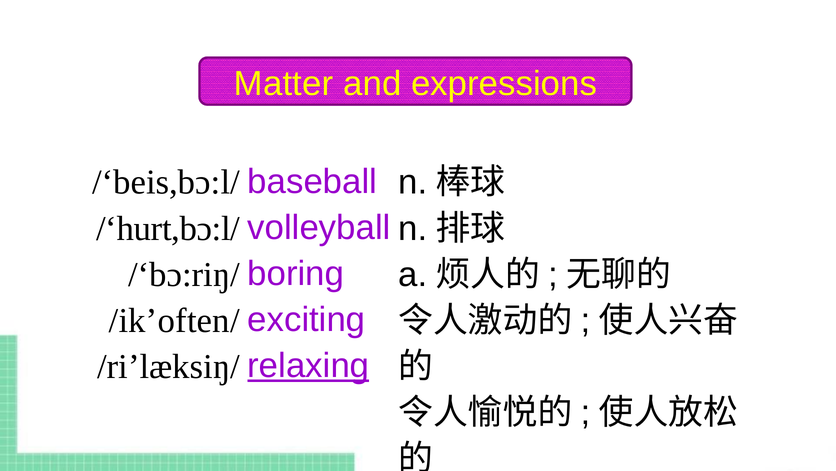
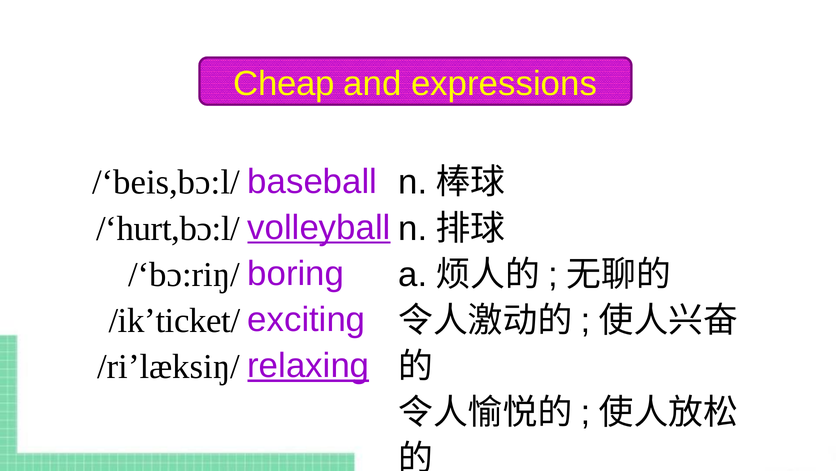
Matter: Matter -> Cheap (284, 83)
volleyball underline: none -> present (319, 227)
/ik’often/: /ik’often/ -> /ik’ticket/ (174, 320)
